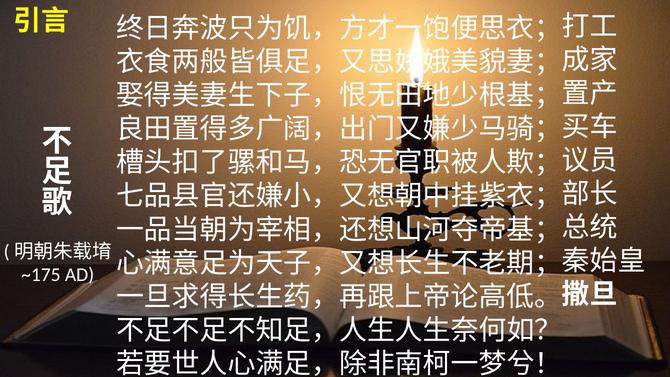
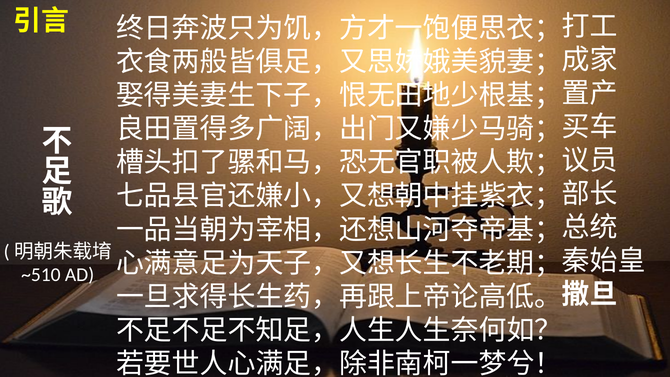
~175: ~175 -> ~510 (41, 275)
